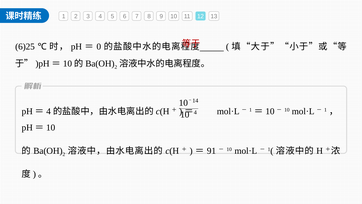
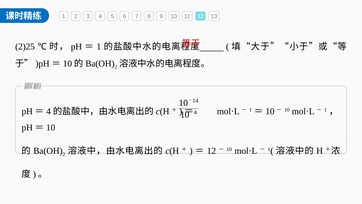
6)25: 6)25 -> 2)25 (25, 46)
0: 0 -> 1 (99, 46)
91: 91 -> 12 (211, 151)
